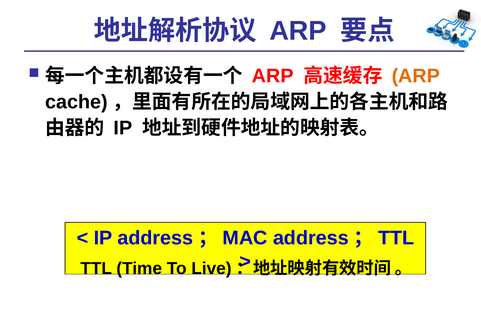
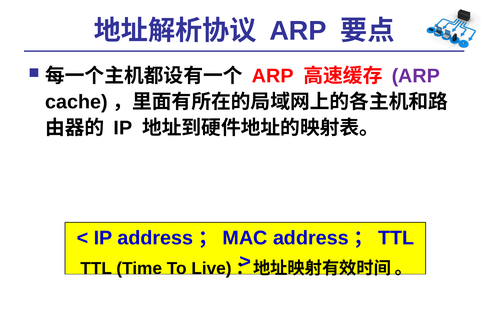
ARP colour: orange -> purple (416, 76)
